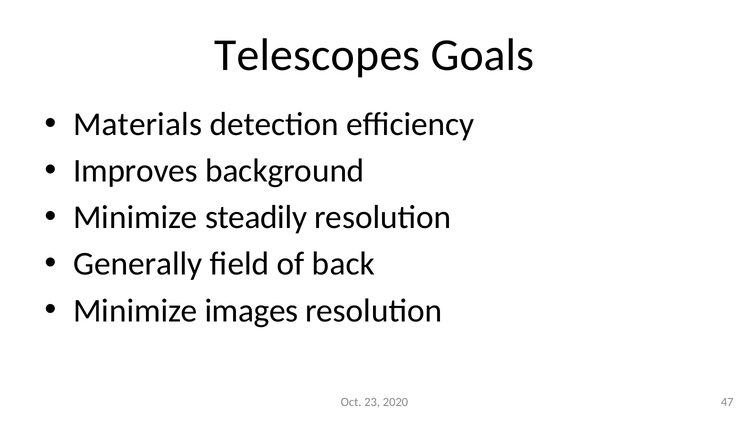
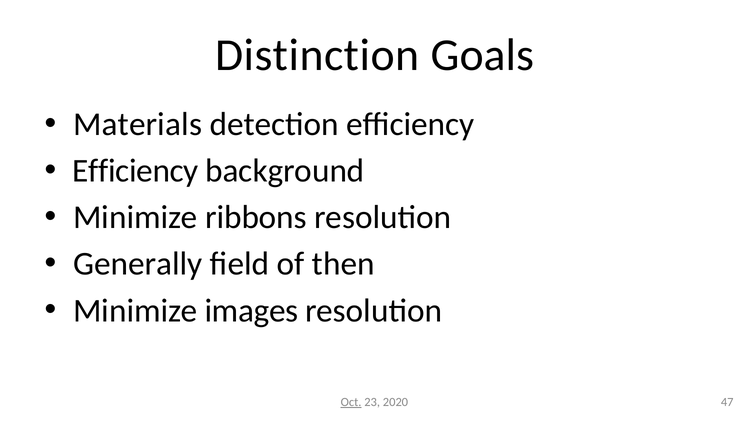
Telescopes: Telescopes -> Distinction (317, 55)
Improves: Improves -> Efficiency (135, 171)
steadily: steadily -> ribbons (256, 218)
back: back -> then (343, 264)
Oct underline: none -> present (351, 402)
